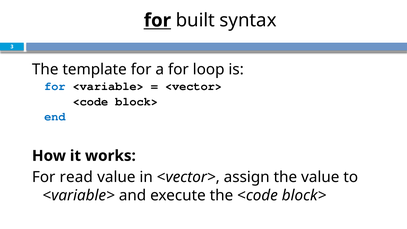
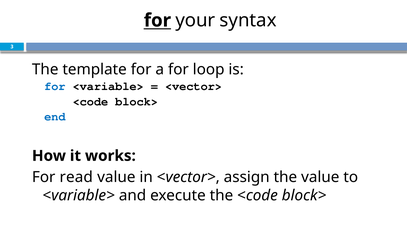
built: built -> your (195, 20)
